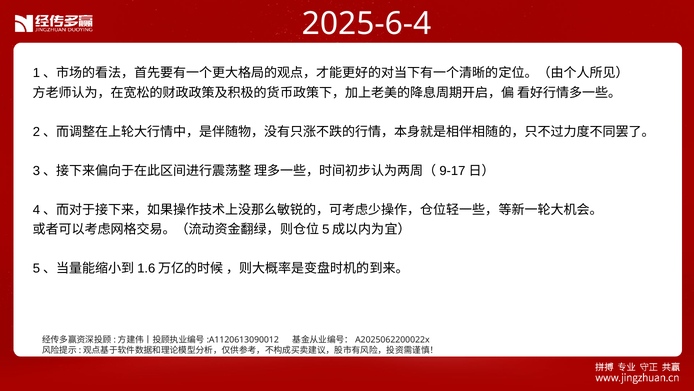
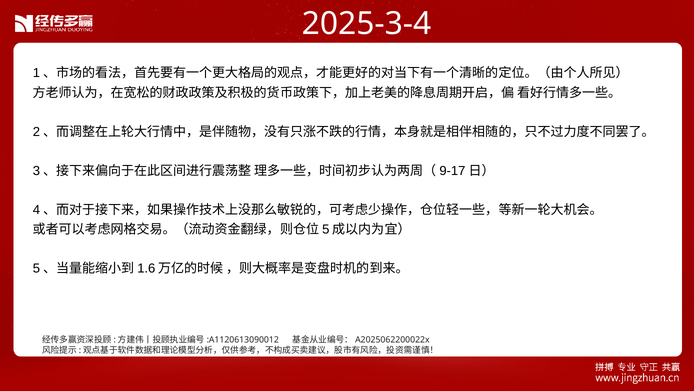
2025-6-4: 2025-6-4 -> 2025-3-4 (367, 24)
